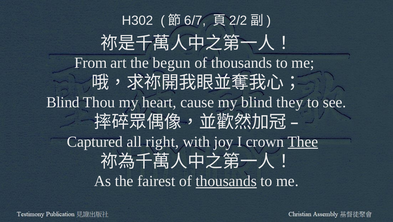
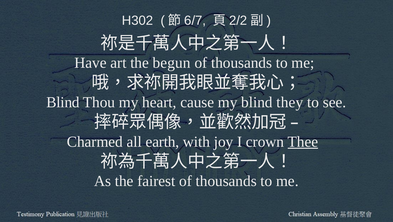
From: From -> Have (91, 63)
Captured: Captured -> Charmed (95, 141)
right: right -> earth (162, 141)
thousands underline: present -> none (226, 181)
